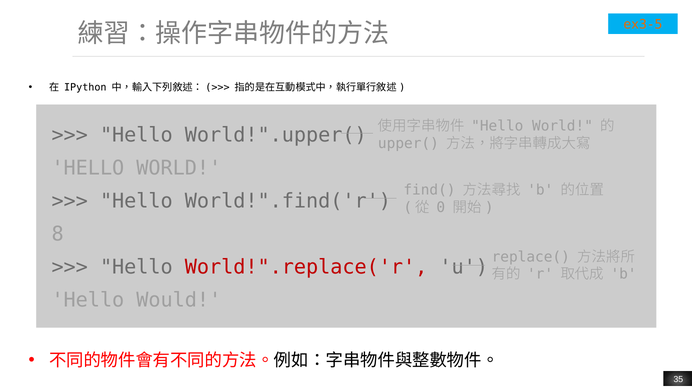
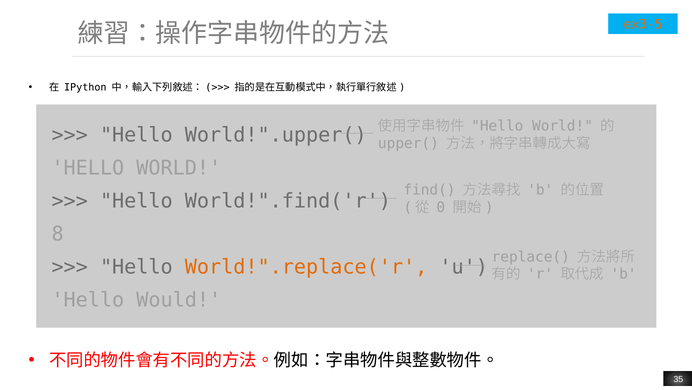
World!".replace('r colour: red -> orange (306, 266)
